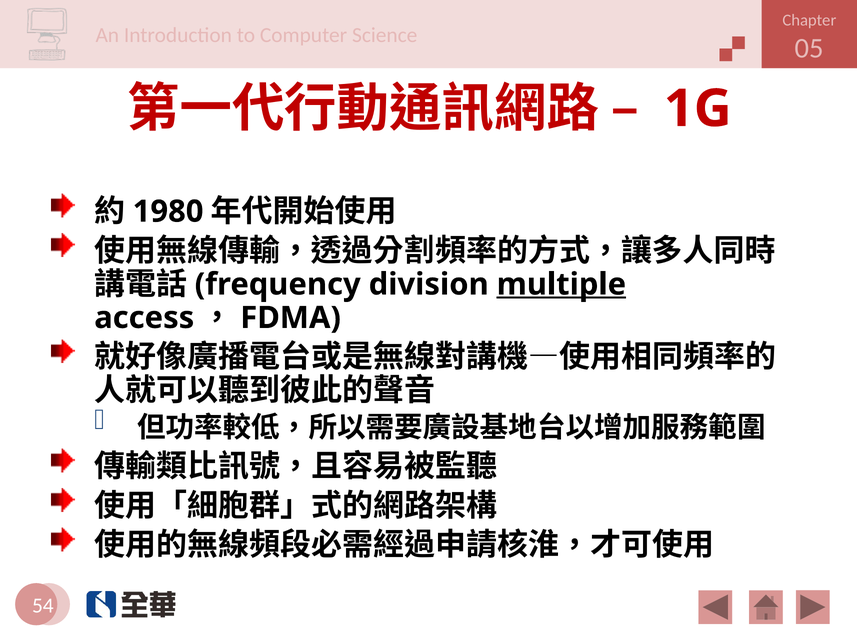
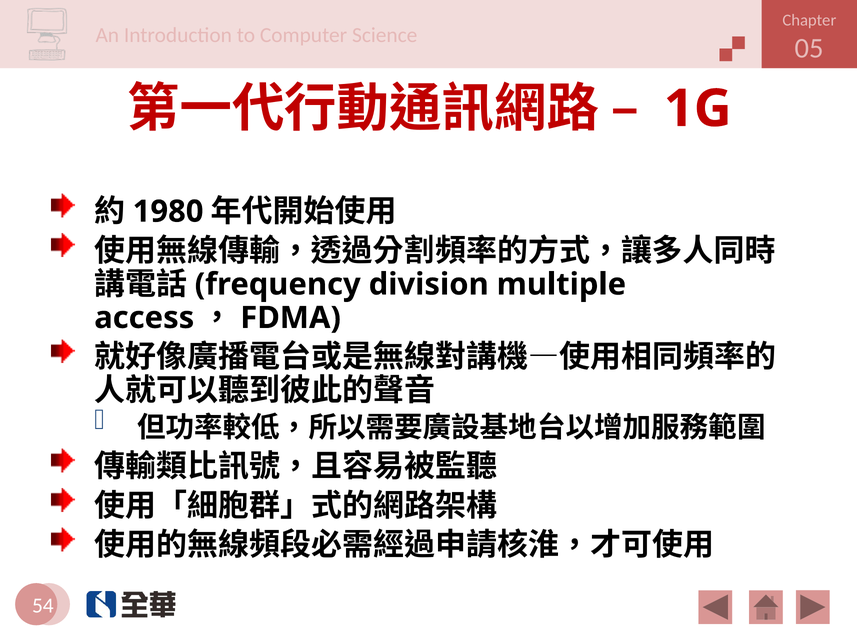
multiple underline: present -> none (561, 284)
